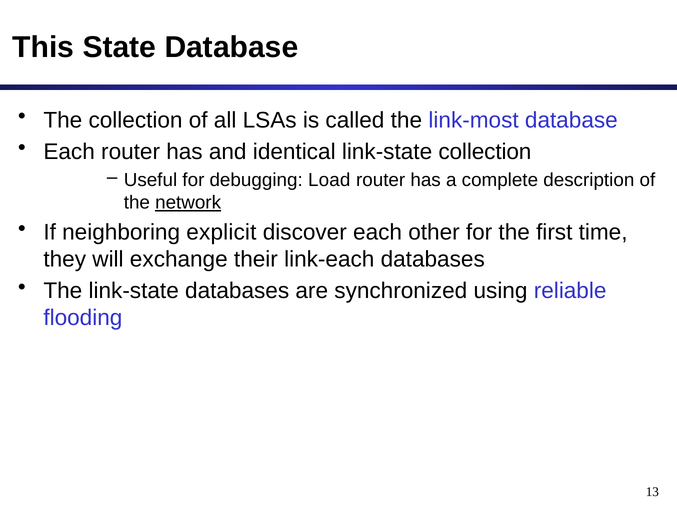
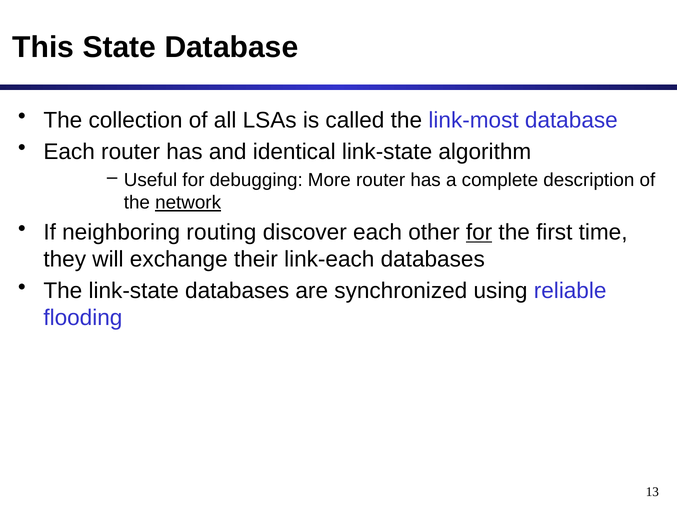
link-state collection: collection -> algorithm (485, 152)
Load: Load -> More (329, 180)
explicit: explicit -> routing (221, 232)
for underline: none -> present (479, 232)
